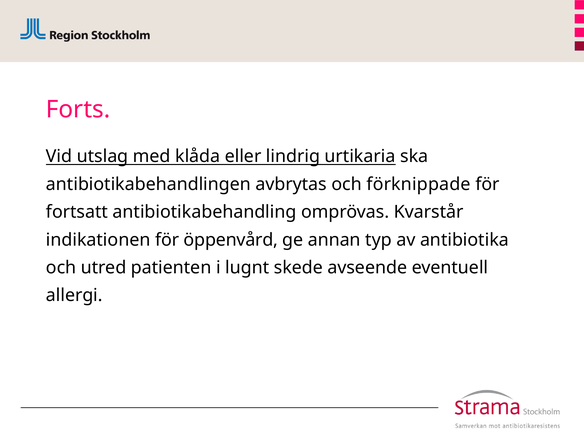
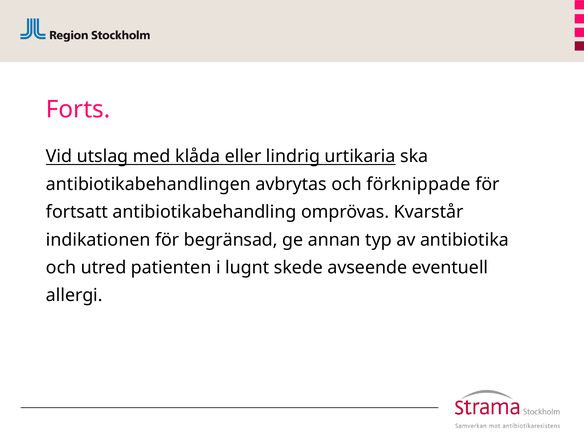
öppenvård: öppenvård -> begränsad (231, 240)
